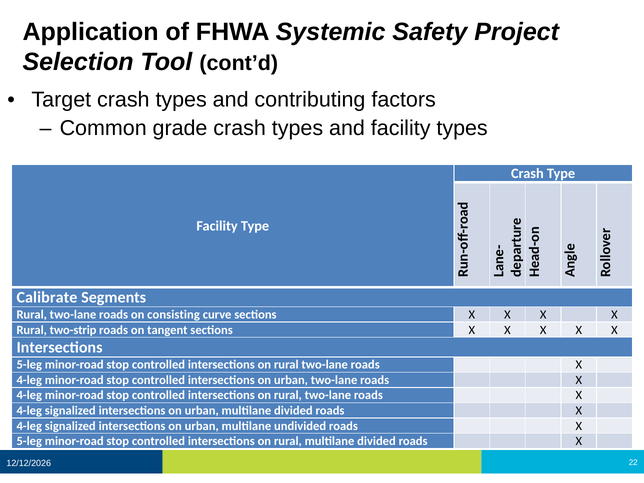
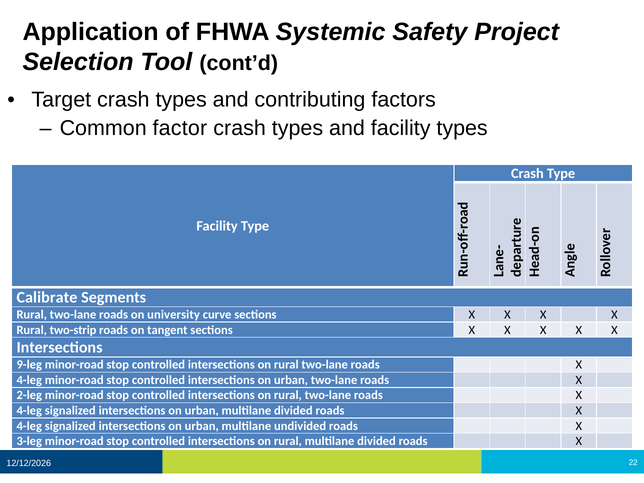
grade: grade -> factor (180, 128)
consisting: consisting -> university (174, 315)
5-leg: 5-leg -> 9-leg (29, 365)
4-leg: 4-leg -> 2-leg (29, 395)
5-leg: 5-leg -> 3-leg (29, 441)
